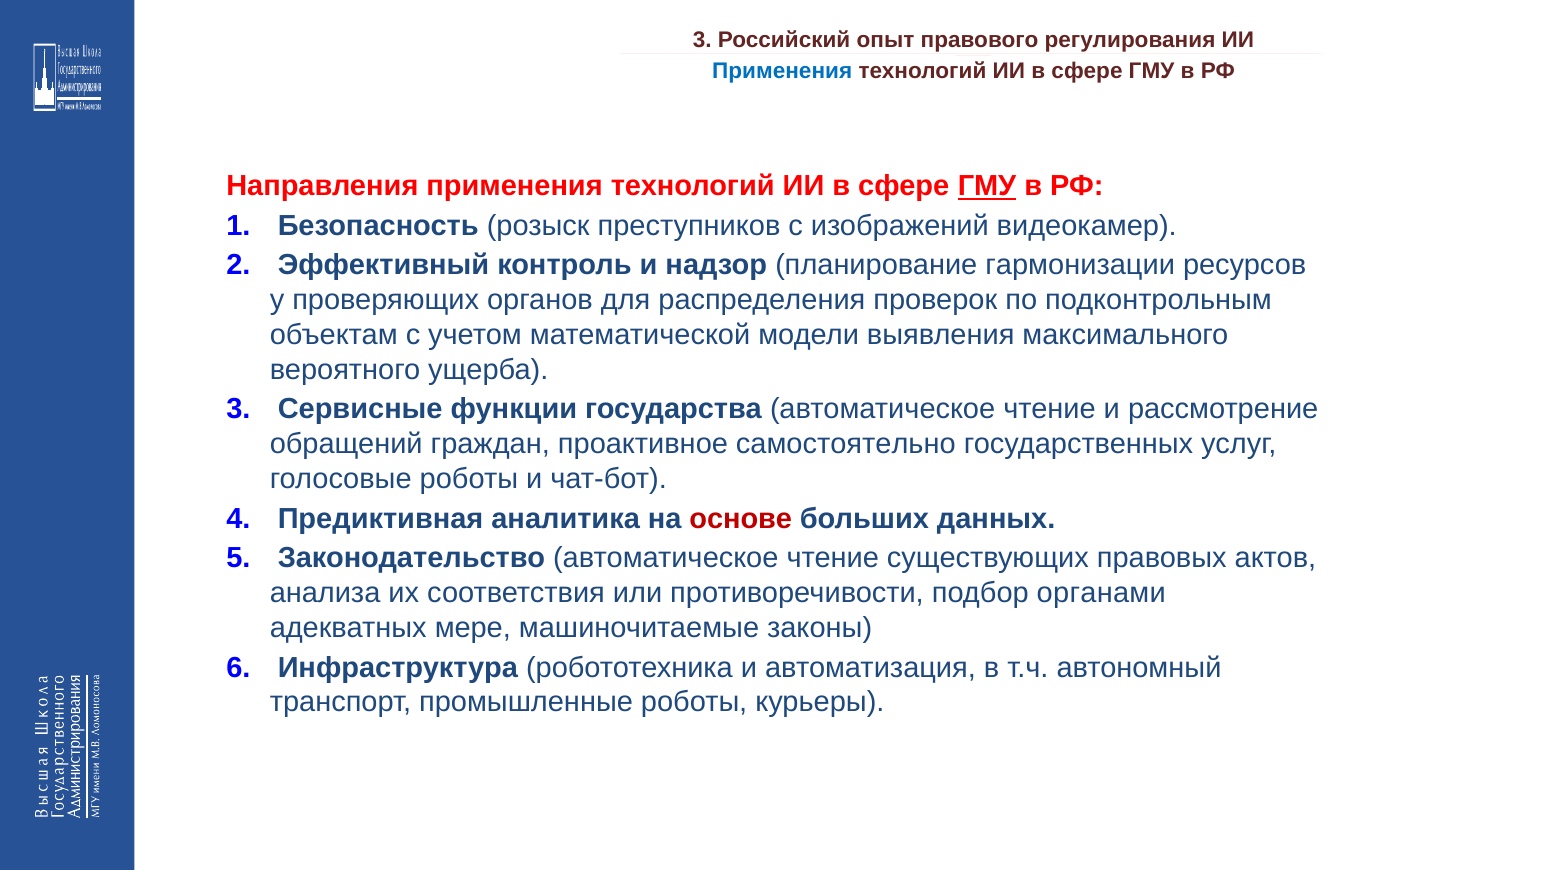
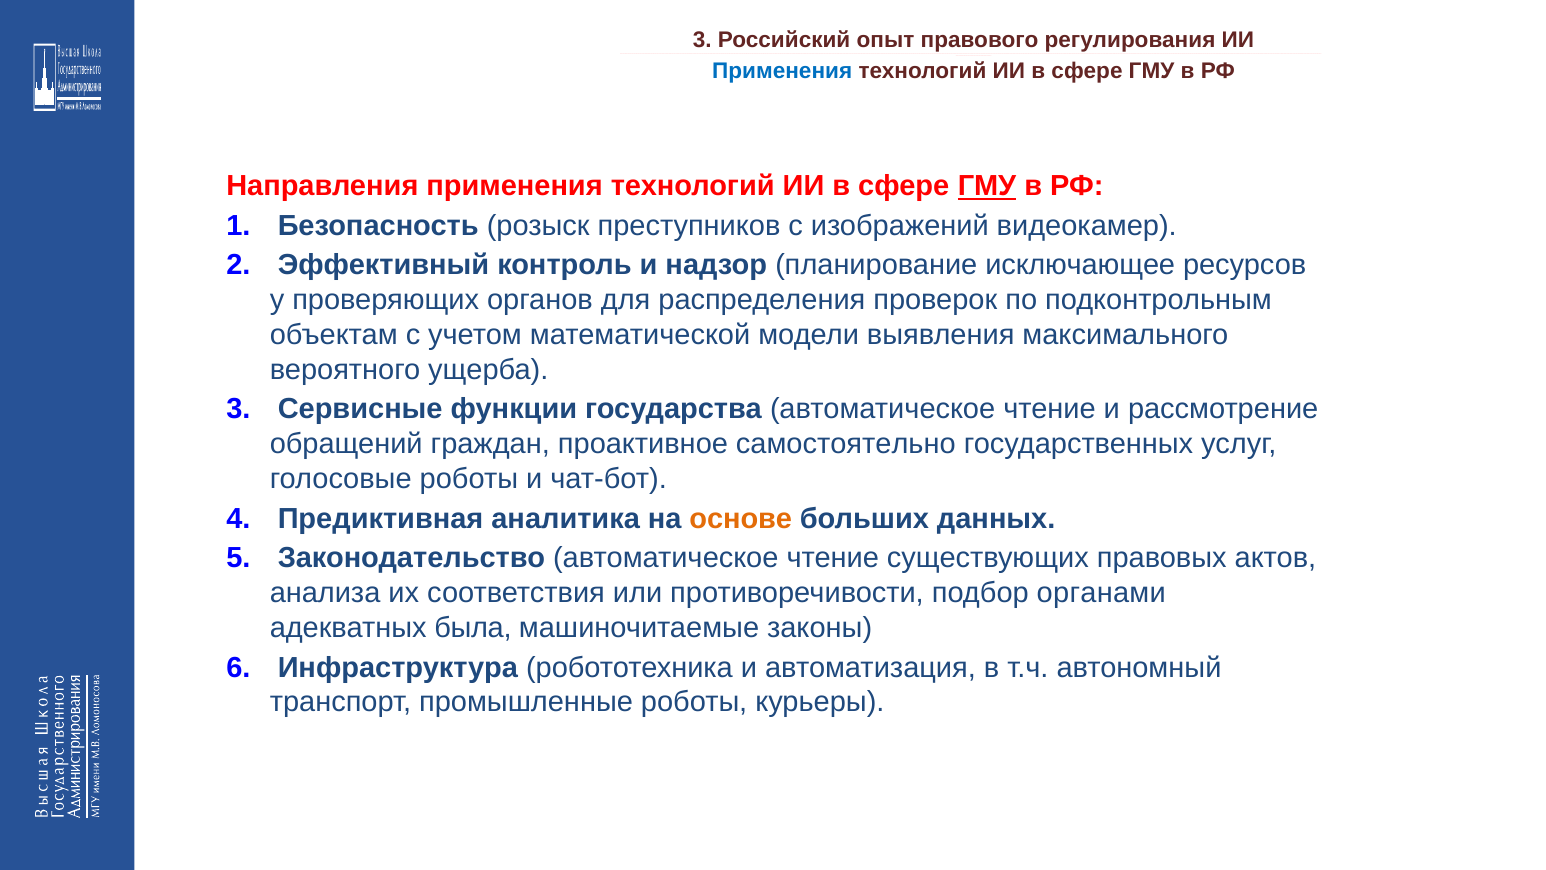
гармонизации: гармонизации -> исключающее (1080, 265)
основе colour: red -> orange (741, 518)
мере: мере -> была (473, 628)
